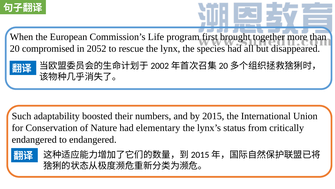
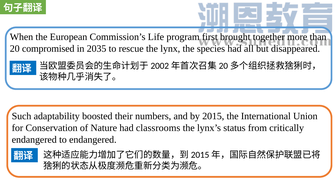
2052: 2052 -> 2035 (97, 48)
elementary: elementary -> classrooms (158, 128)
